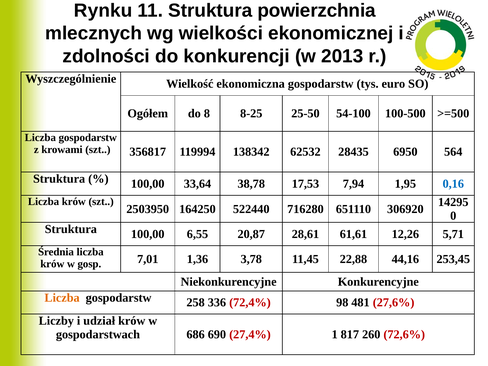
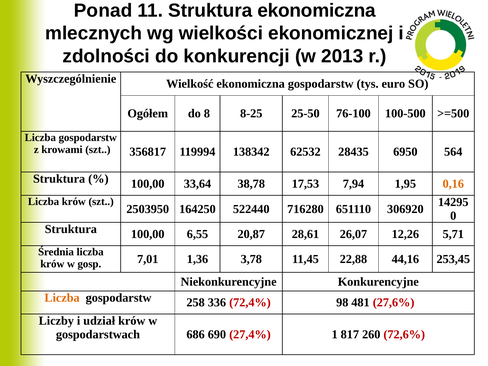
Rynku: Rynku -> Ponad (103, 11)
Struktura powierzchnia: powierzchnia -> ekonomiczna (317, 11)
54-100: 54-100 -> 76-100 (353, 114)
0,16 colour: blue -> orange (453, 184)
61,61: 61,61 -> 26,07 (353, 234)
